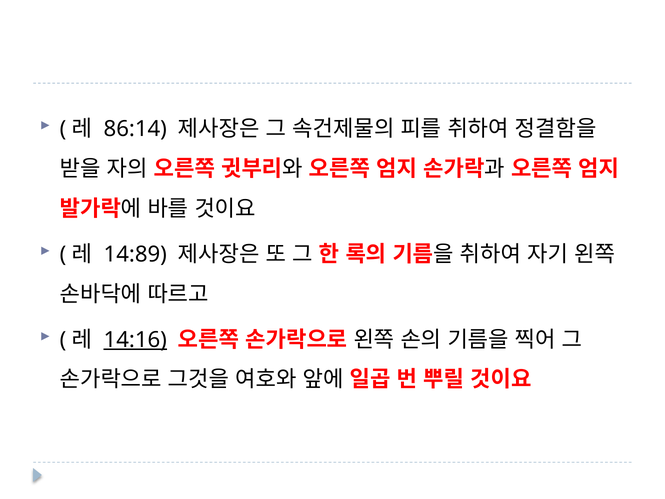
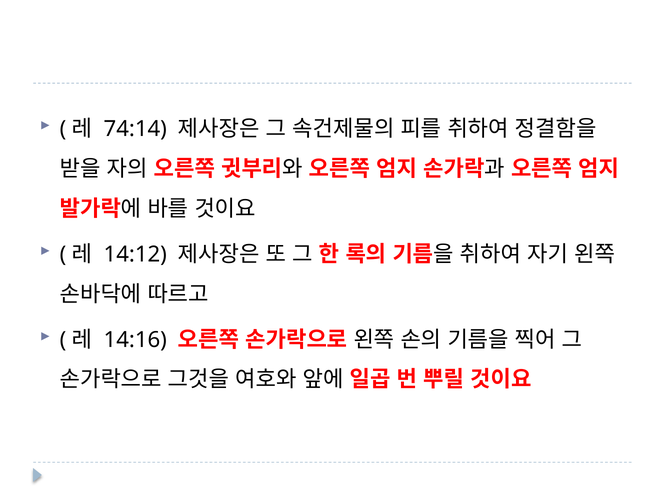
86:14: 86:14 -> 74:14 (135, 129)
14:89: 14:89 -> 14:12 (135, 254)
14:16 underline: present -> none (135, 340)
